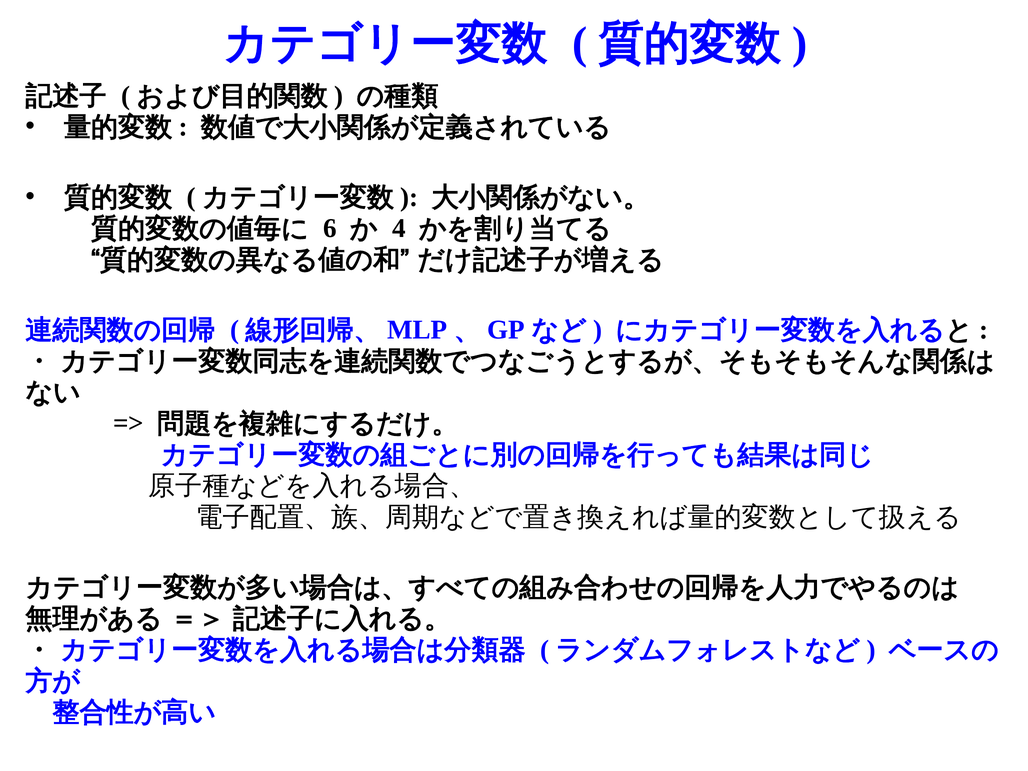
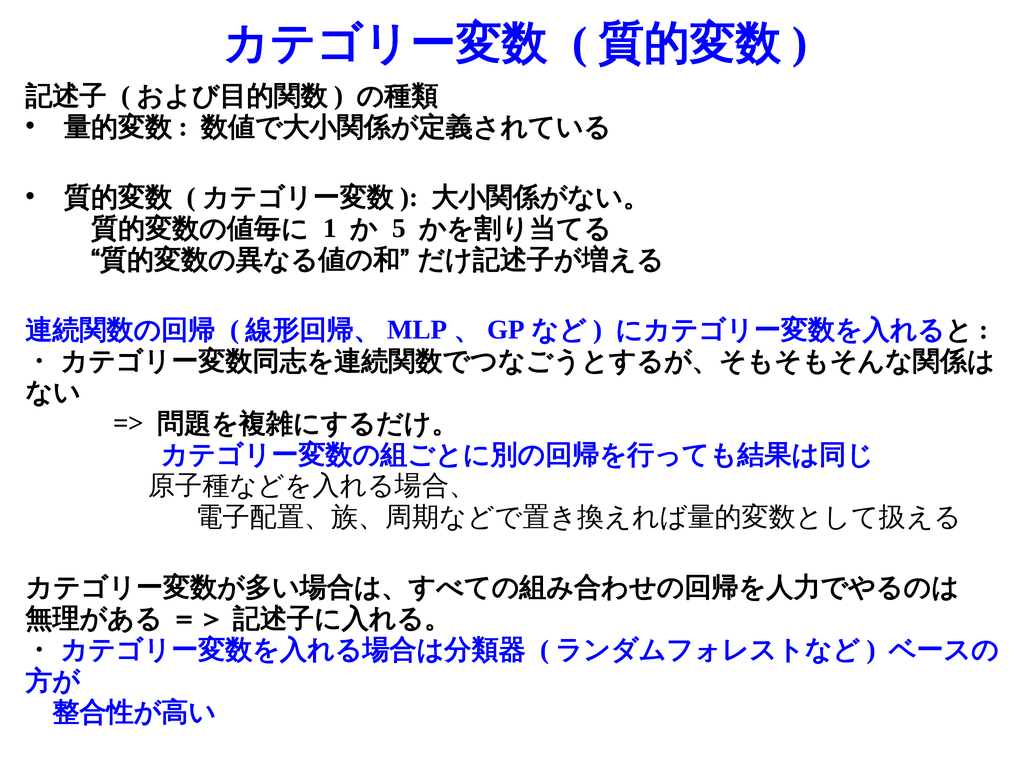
6: 6 -> 1 (330, 228)
4: 4 -> 5 (399, 228)
